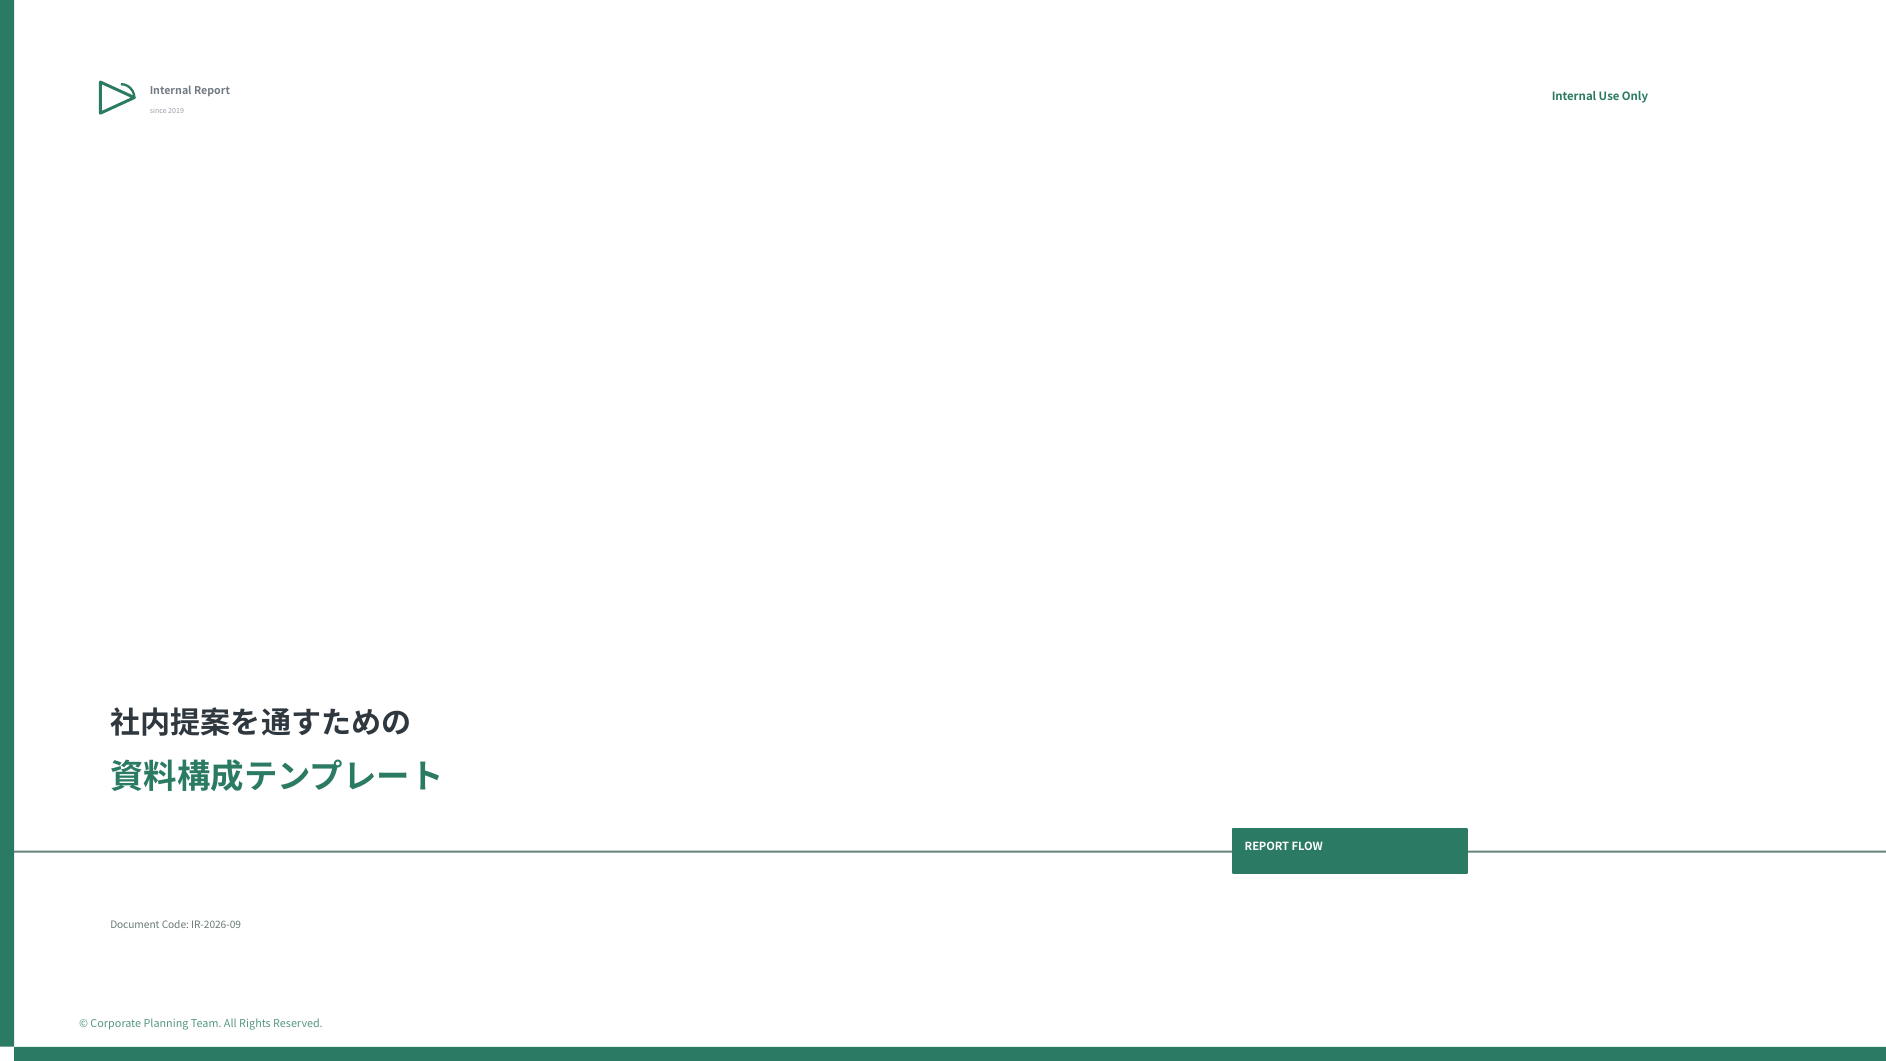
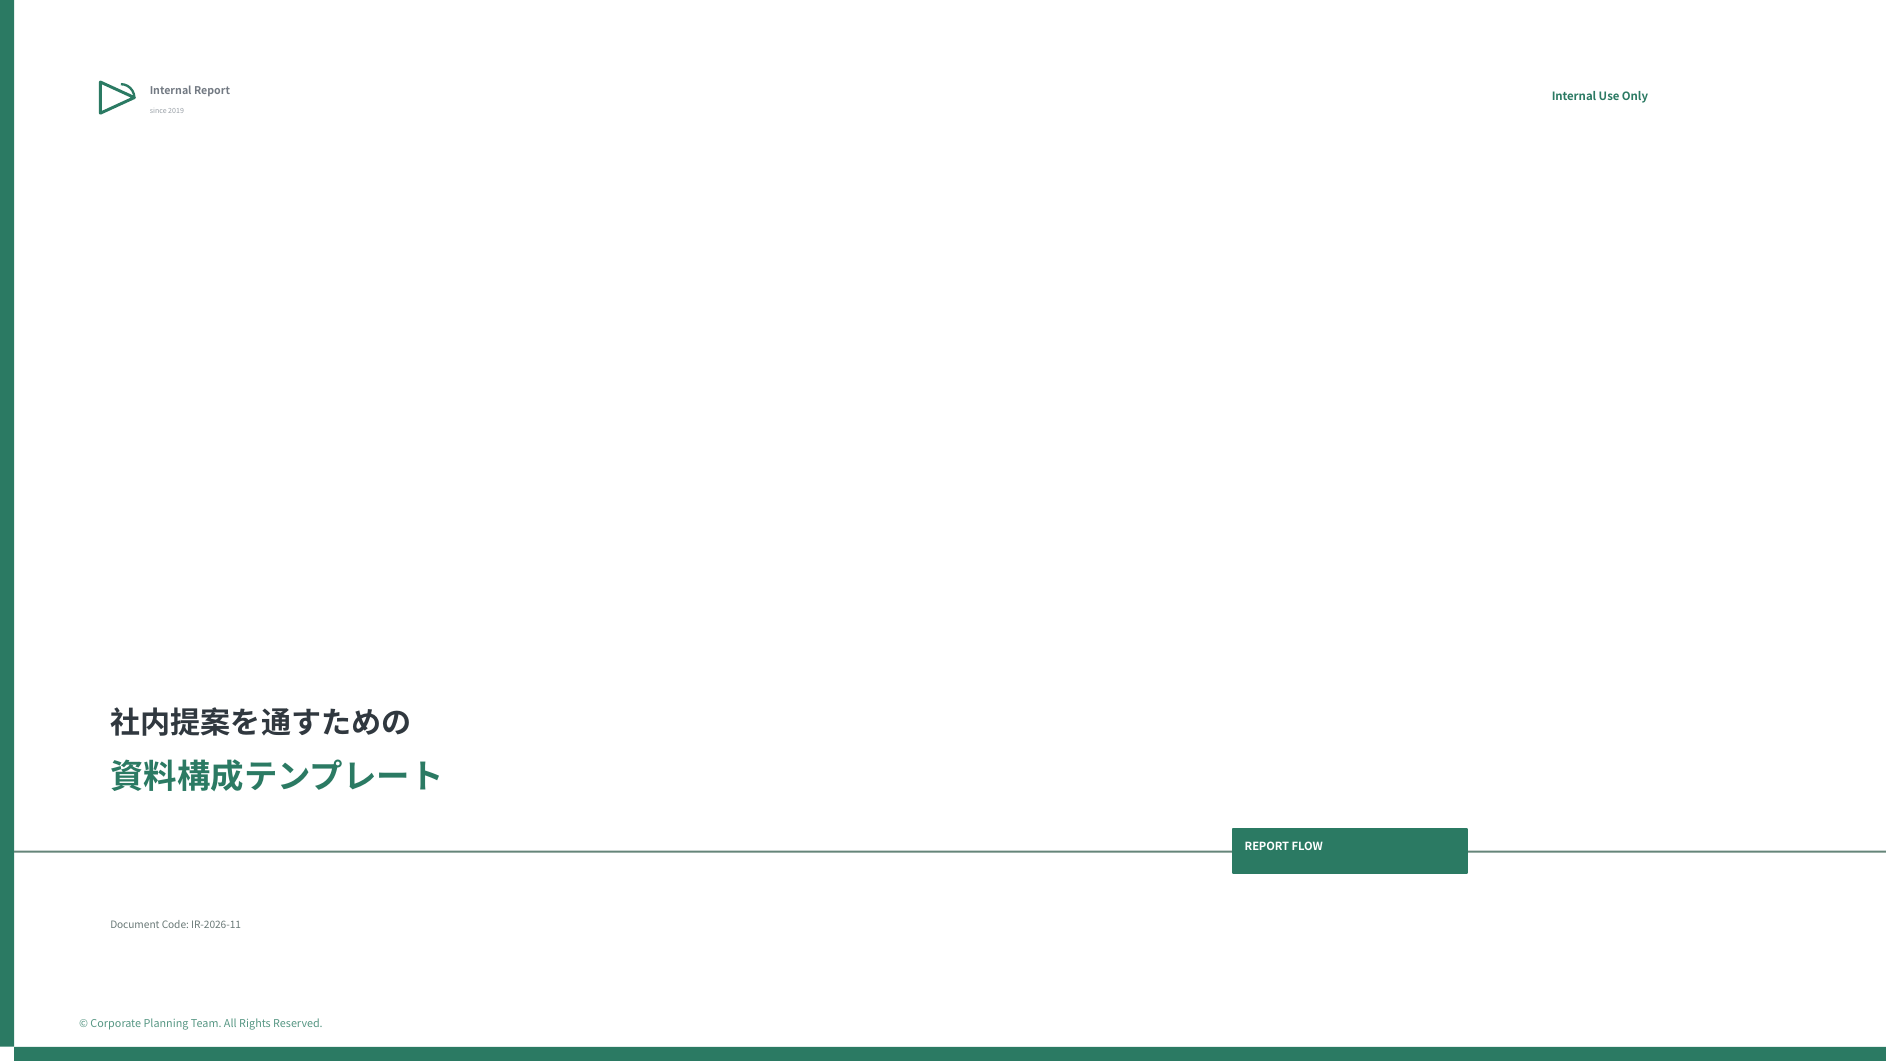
IR-2026-09: IR-2026-09 -> IR-2026-11 (216, 925)
